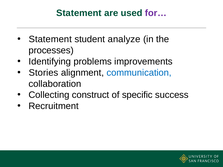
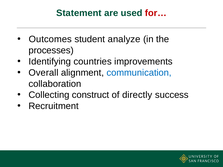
for… colour: purple -> red (156, 13)
Statement: Statement -> Outcomes (50, 39)
problems: problems -> countries (93, 62)
Stories: Stories -> Overall (44, 73)
specific: specific -> directly (137, 95)
